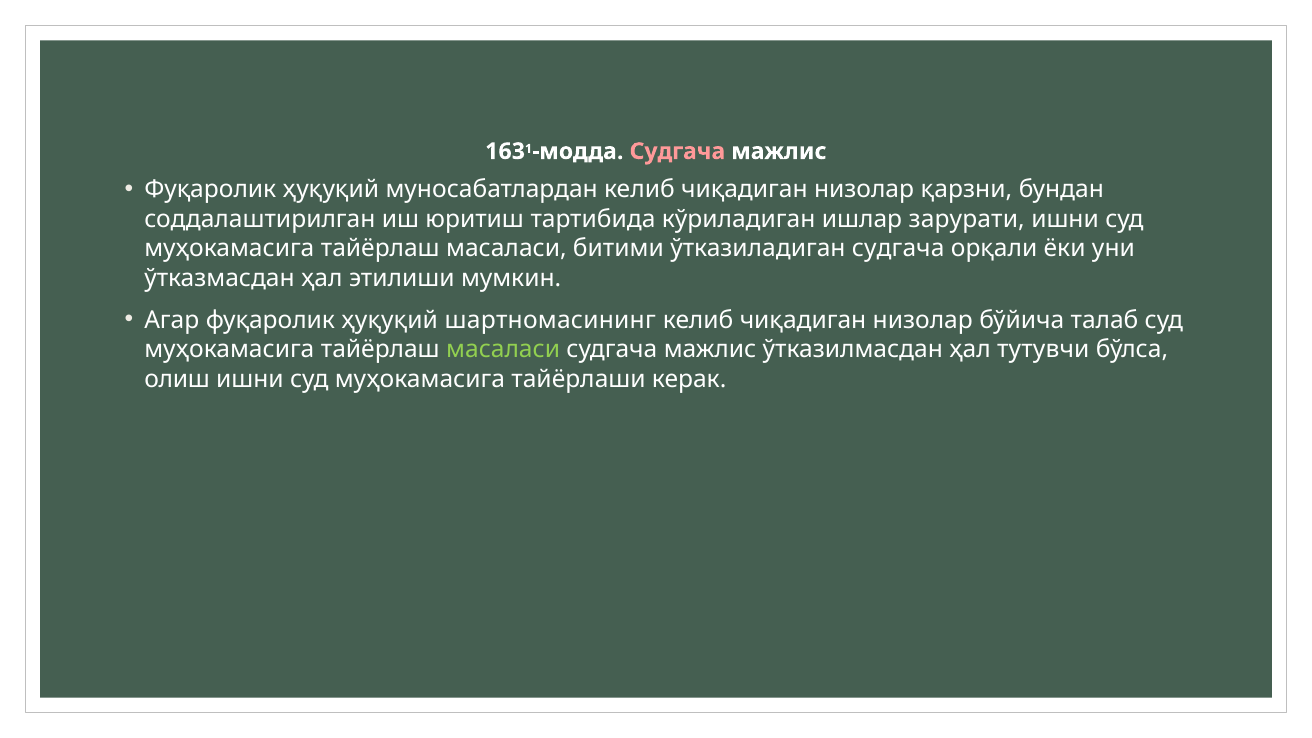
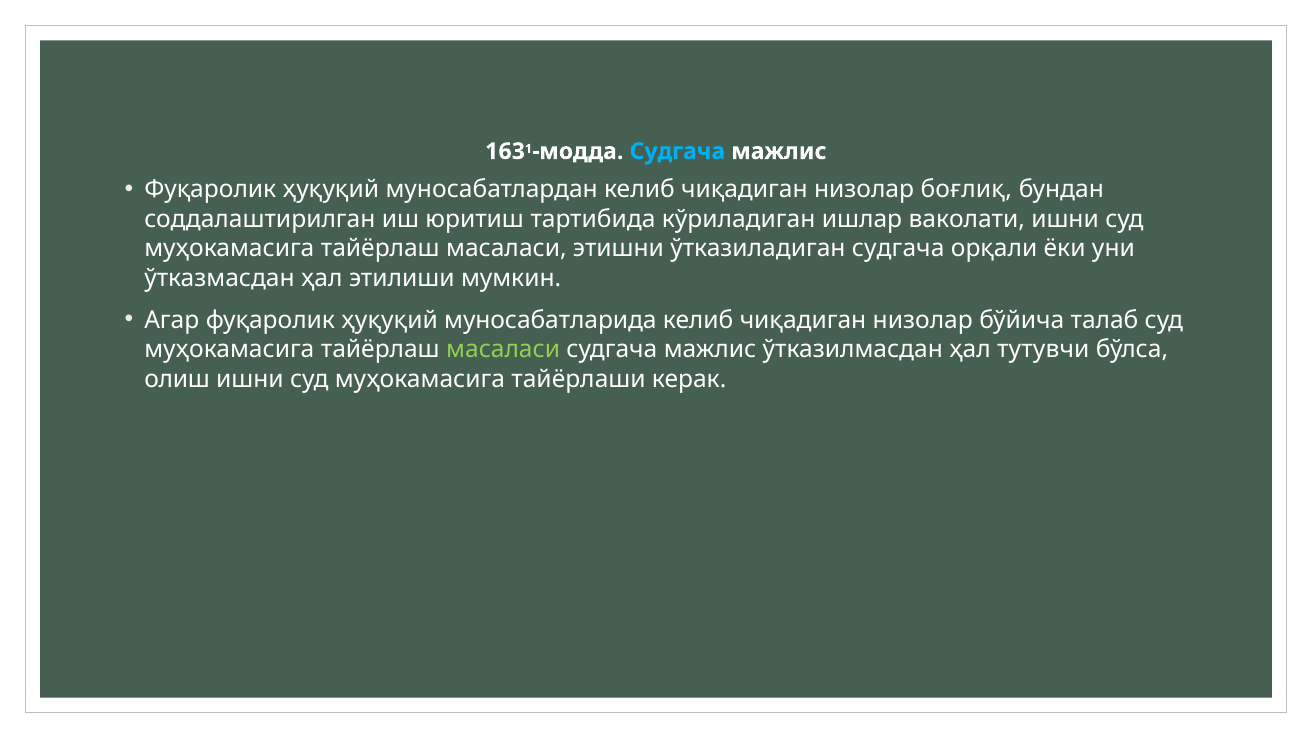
Судгача colour: pink -> light blue (677, 151)
қарзни: қарзни -> боғлиқ (966, 190)
зарурати: зарурати -> ваколати (967, 219)
битими: битими -> этишни (618, 249)
шартномасининг: шартномасининг -> муносабатларида (550, 320)
